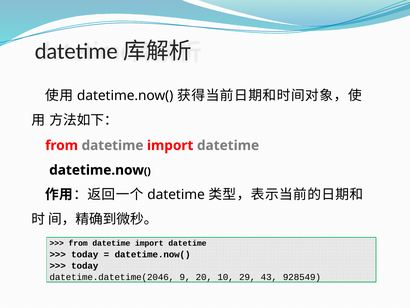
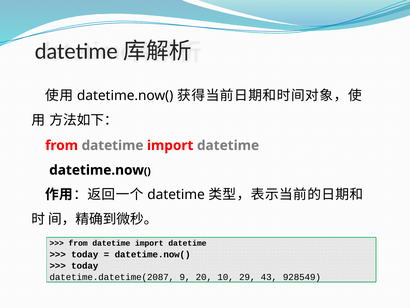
datetime.datetime(2046: datetime.datetime(2046 -> datetime.datetime(2087 (112, 277)
